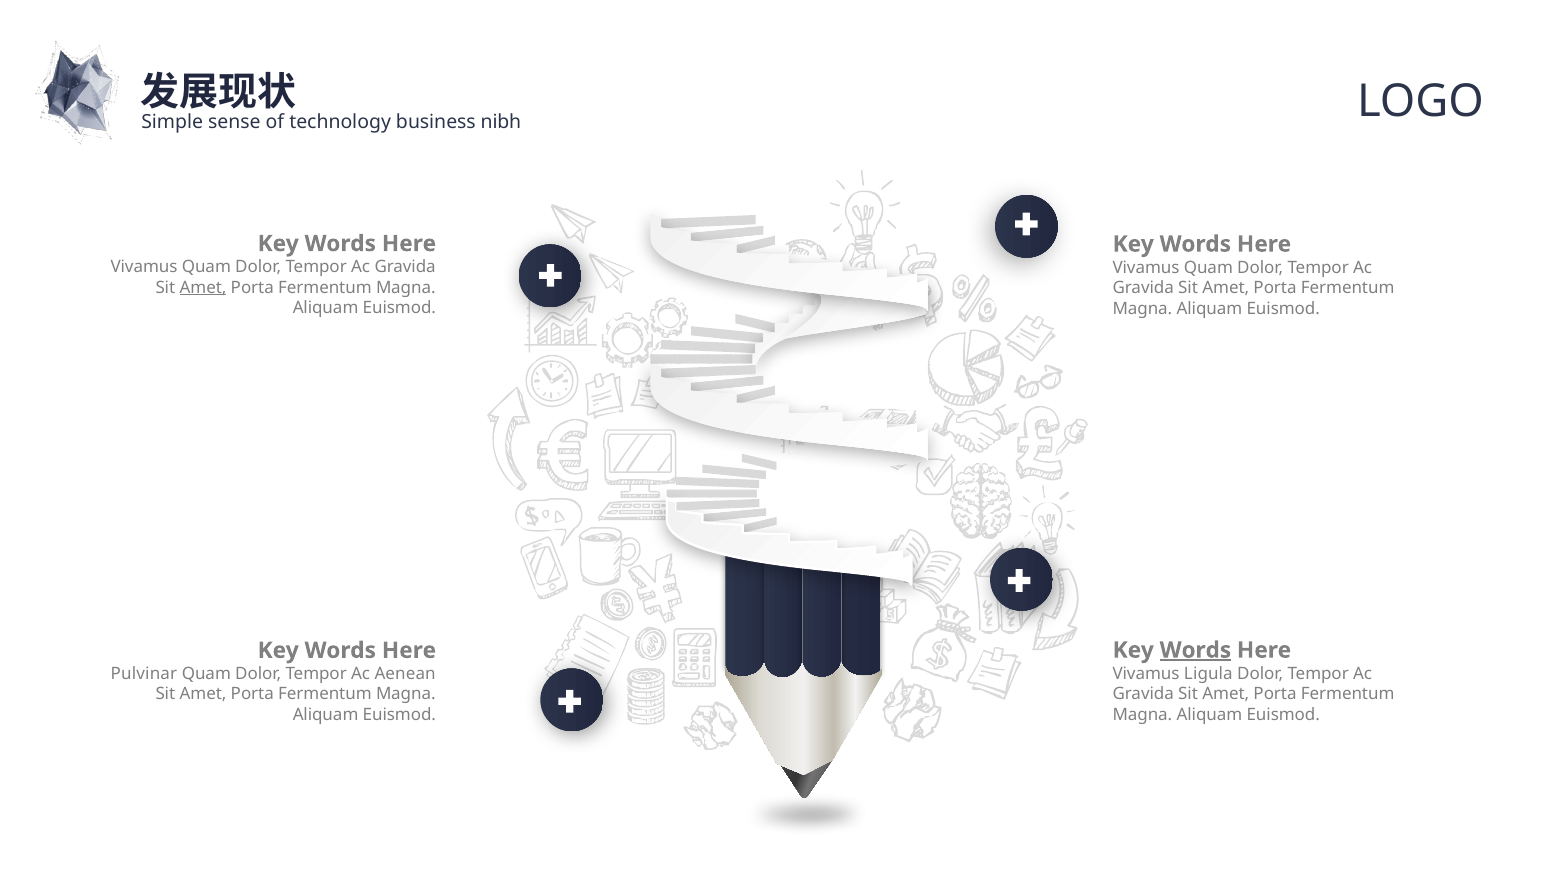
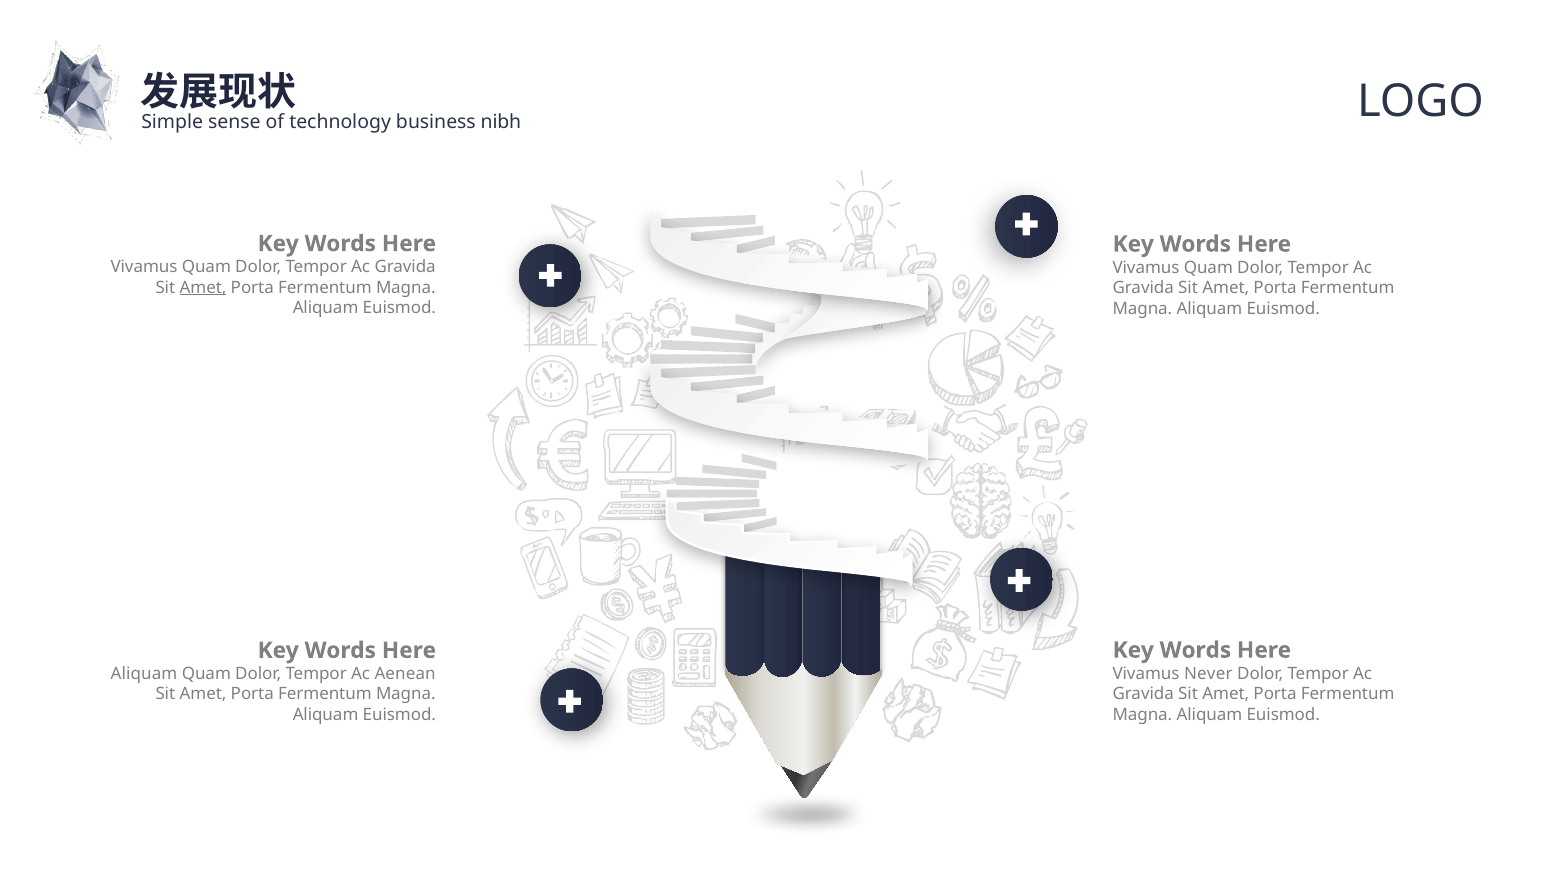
Words underline: present -> none (1195, 650)
Ligula: Ligula -> Never (1208, 673)
Pulvinar: Pulvinar -> Aliquam (144, 674)
